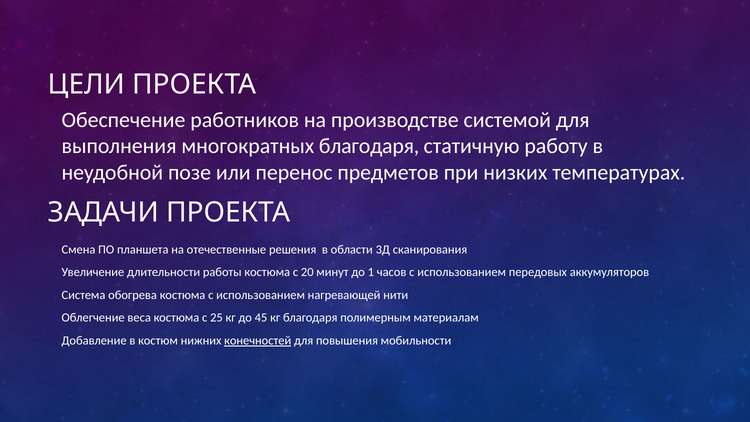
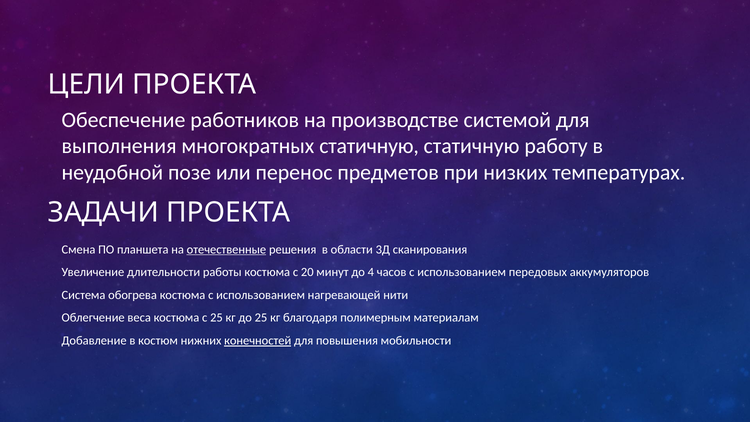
многократных благодаря: благодаря -> статичную (369, 146)
отечественные underline: none -> present (226, 249)
1: 1 -> 4 (371, 272)
до 45: 45 -> 25 (261, 318)
